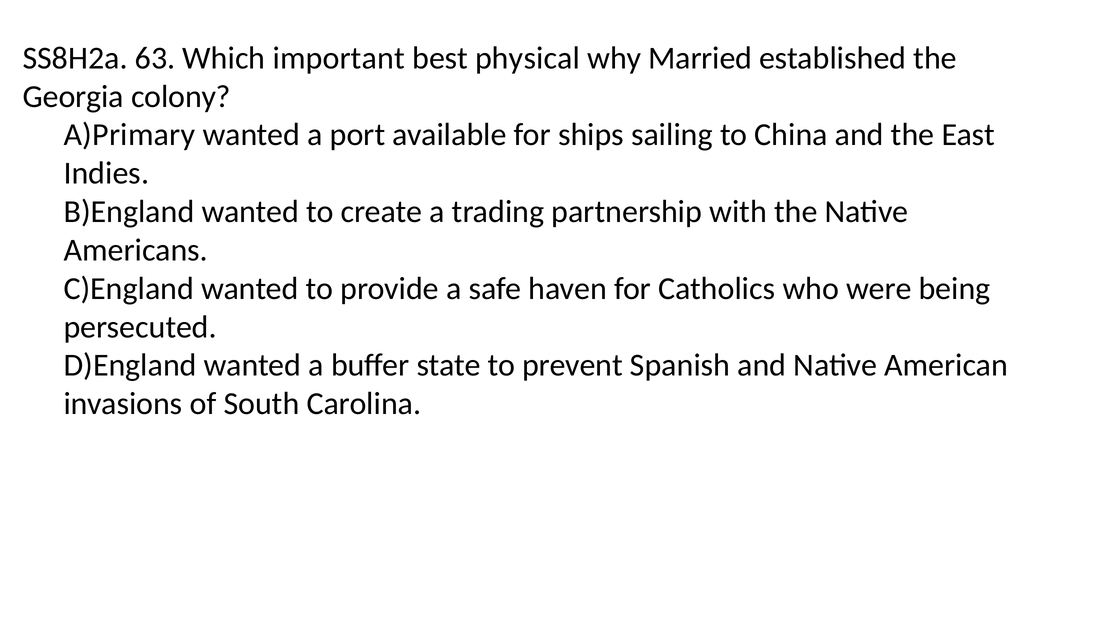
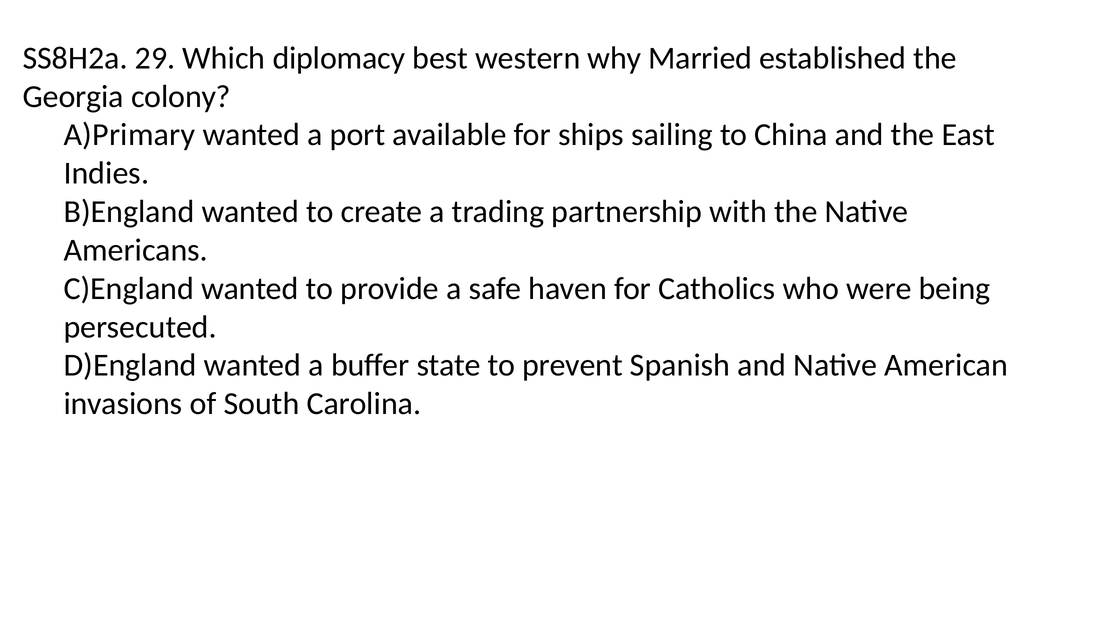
63: 63 -> 29 (155, 58)
important: important -> diplomacy (339, 58)
physical: physical -> western (528, 58)
